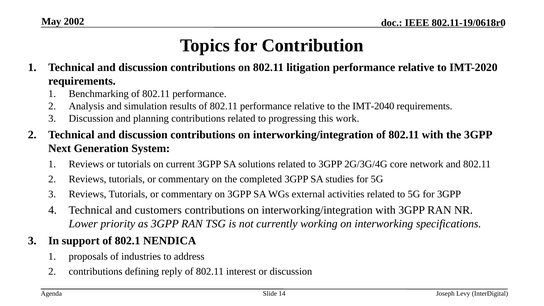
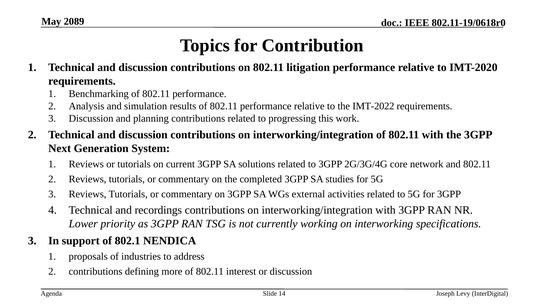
2002: 2002 -> 2089 (74, 22)
IMT-2040: IMT-2040 -> IMT-2022 (373, 106)
customers: customers -> recordings (158, 210)
reply: reply -> more (172, 271)
